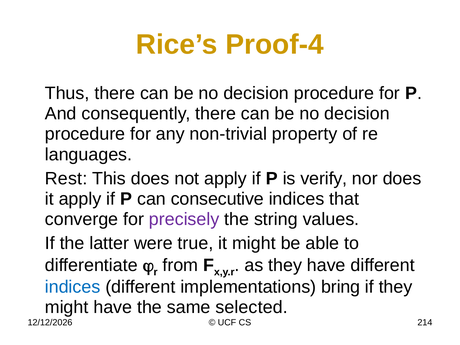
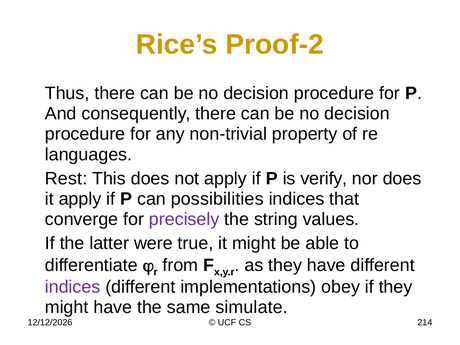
Proof-4: Proof-4 -> Proof-2 (275, 45)
consecutive: consecutive -> possibilities (217, 199)
indices colour: blue -> purple (73, 287)
bring: bring -> obey (341, 287)
selected: selected -> simulate (252, 307)
